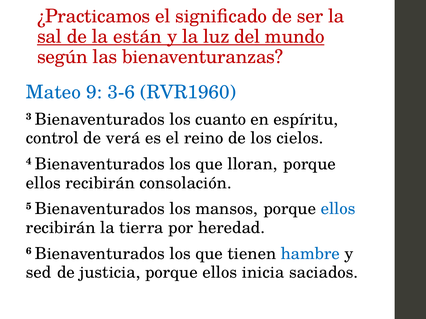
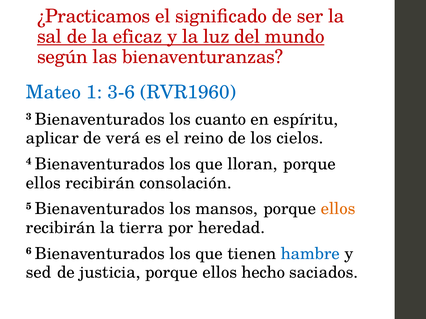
están: están -> eficaz (138, 37)
9: 9 -> 1 (94, 92)
control: control -> aplicar (52, 138)
ellos colour: blue -> orange (338, 209)
inicia: inicia -> hecho (263, 273)
